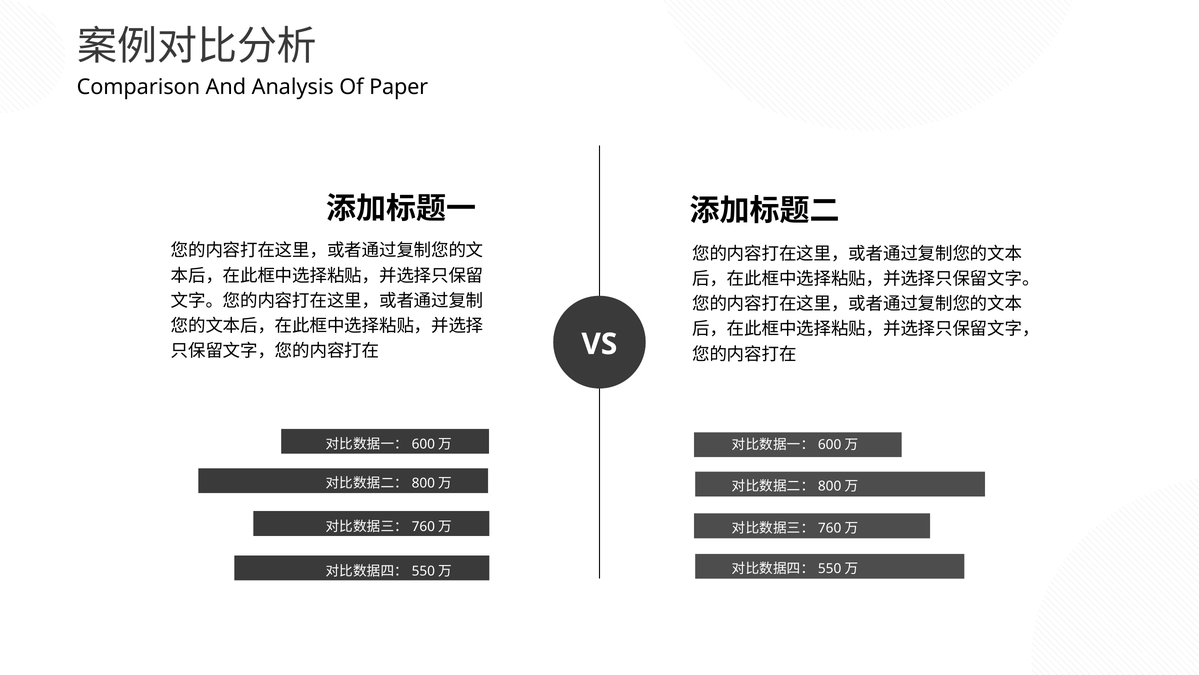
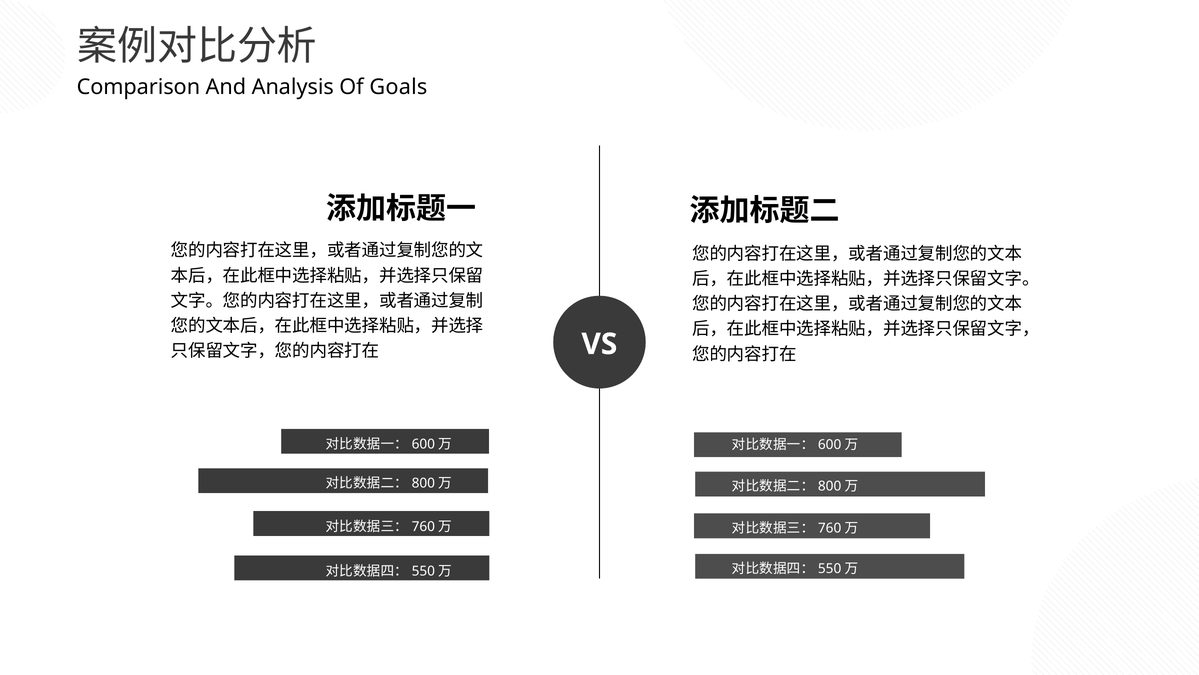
Paper: Paper -> Goals (398, 87)
